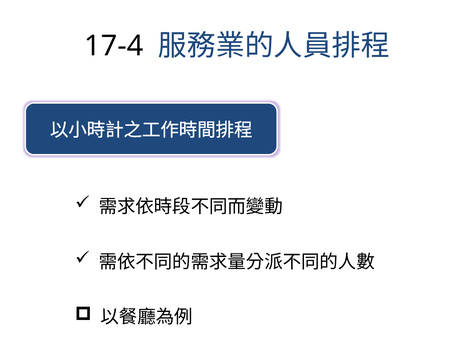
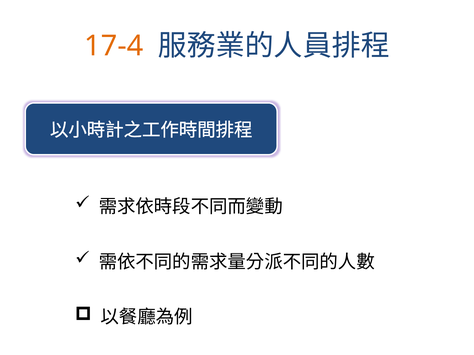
17-4 colour: black -> orange (114, 46)
